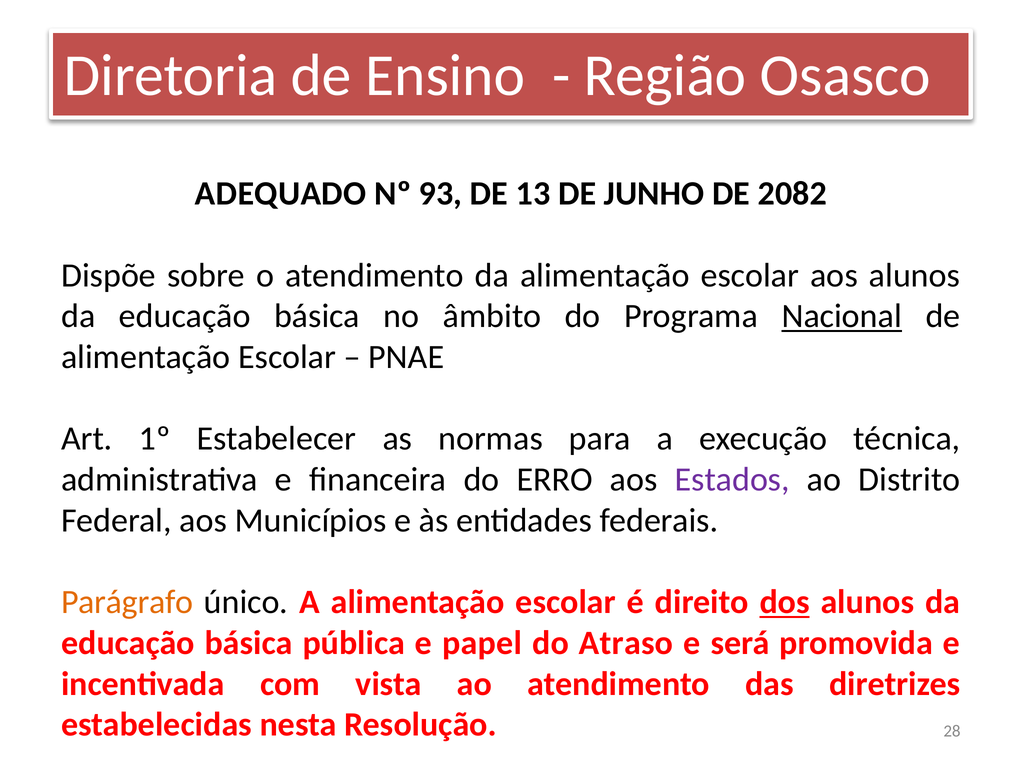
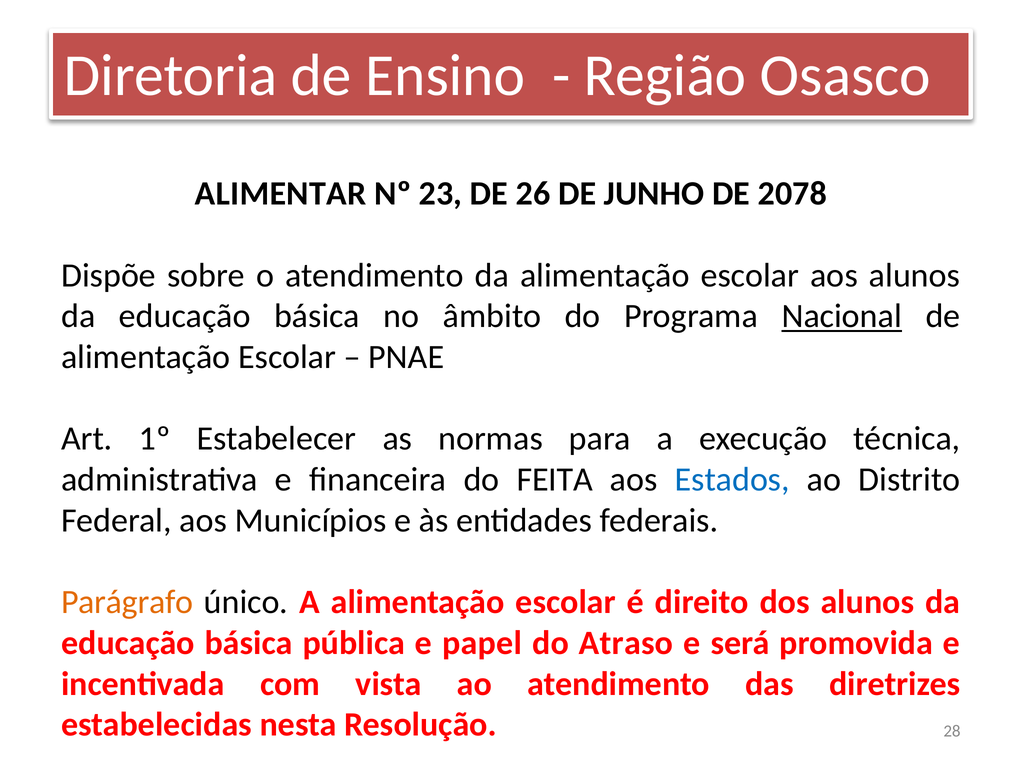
ADEQUADO: ADEQUADO -> ALIMENTAR (281, 194)
93: 93 -> 23 (441, 194)
13: 13 -> 26 (533, 194)
2082: 2082 -> 2078 (792, 194)
ERRO: ERRO -> FEITA (555, 480)
Estados colour: purple -> blue (732, 480)
dos underline: present -> none (785, 603)
